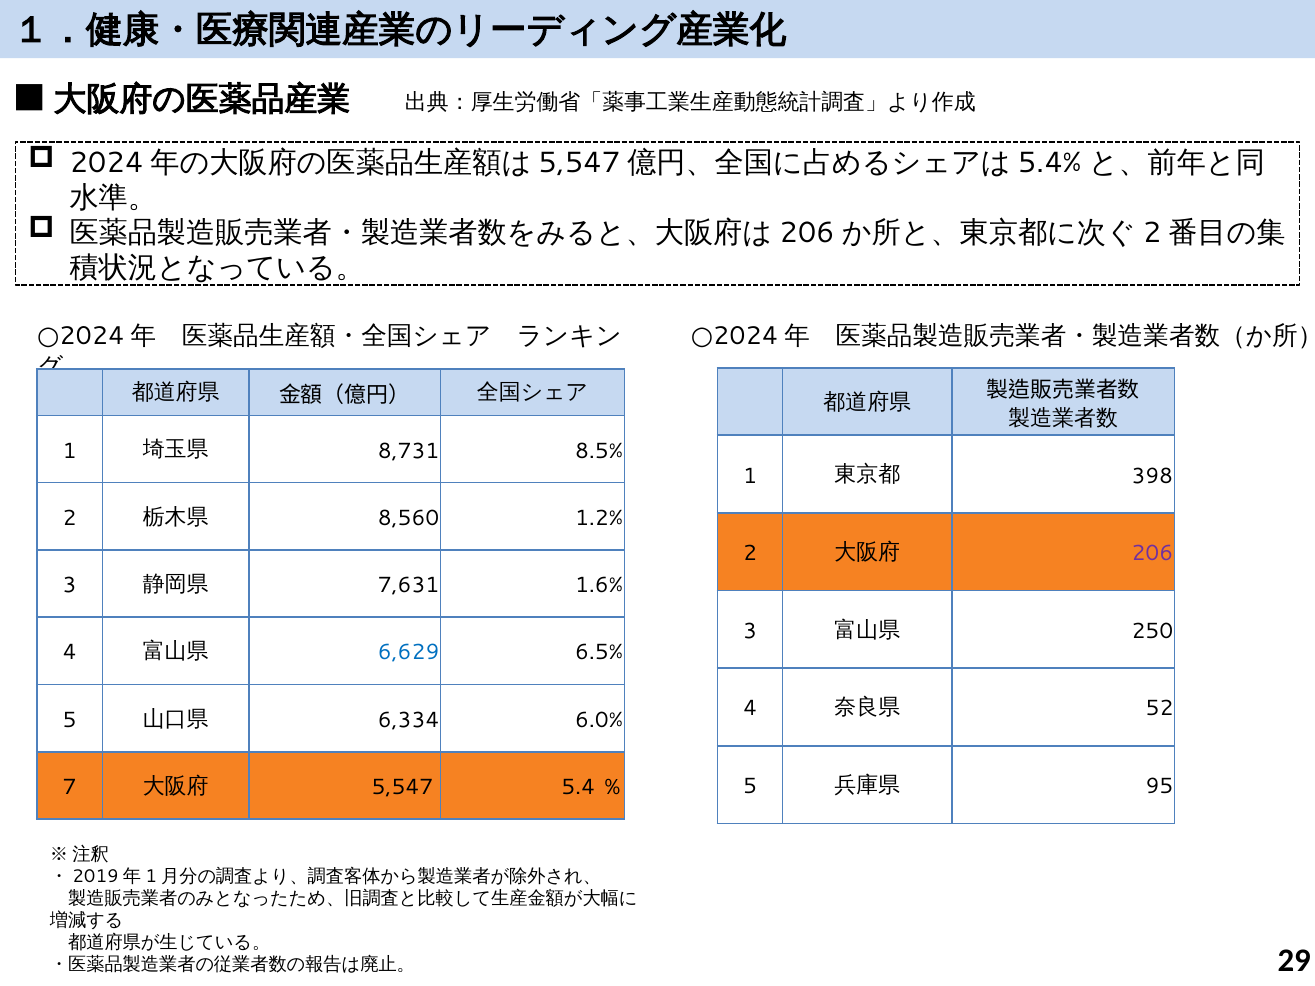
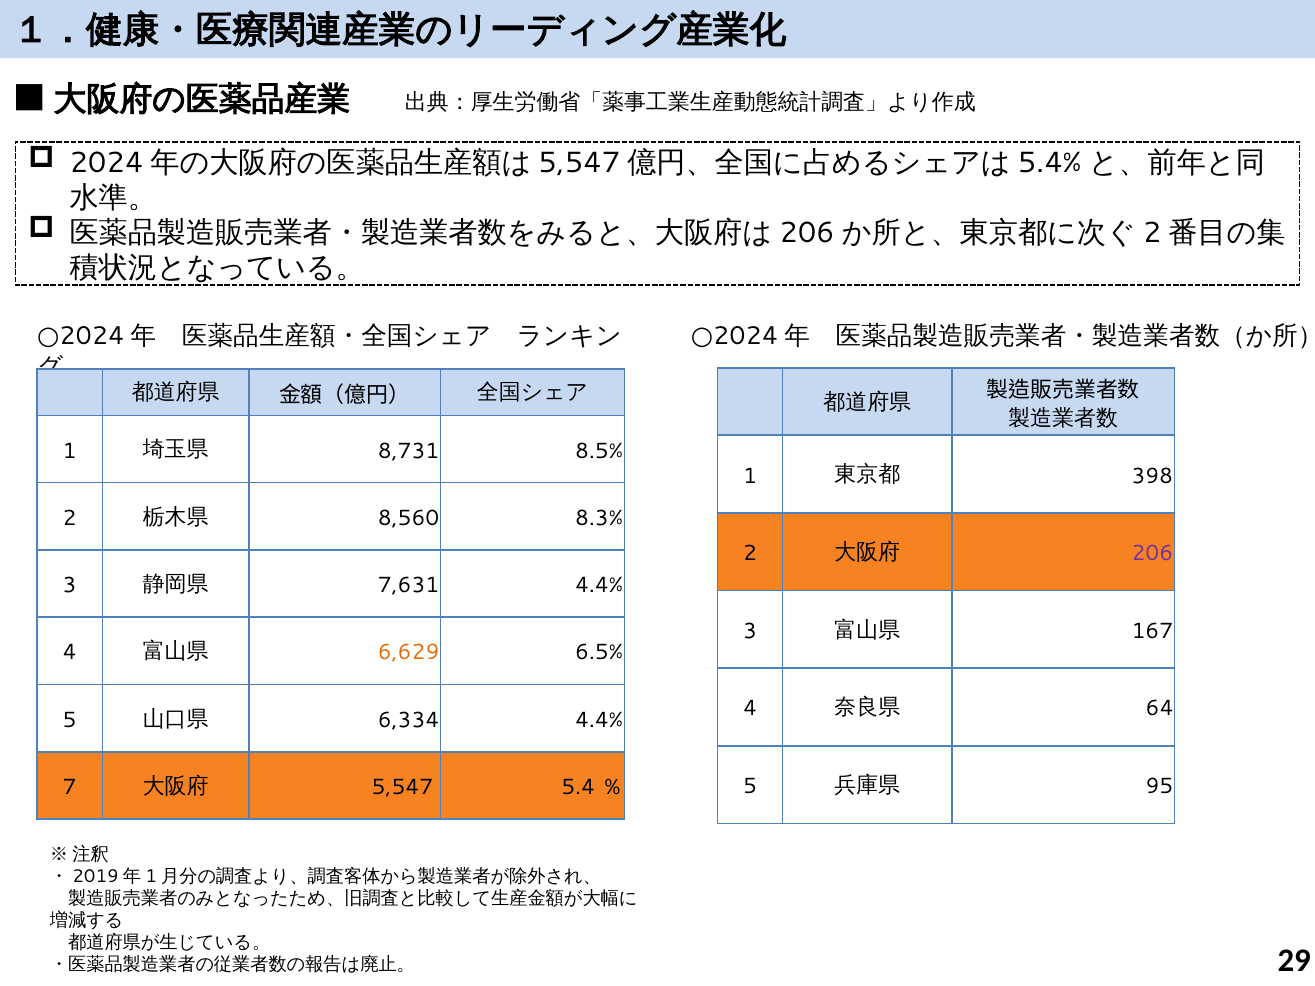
1.2%: 1.2% -> 8.3% (599, 518)
7,631 1.6%: 1.6% -> 4.4% (599, 586)
250: 250 -> 167 (1152, 631)
6,629 colour: blue -> orange (409, 653)
52: 52 -> 64 (1160, 709)
6,334 6.0%: 6.0% -> 4.4% (599, 720)
